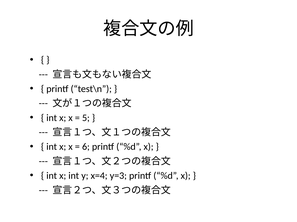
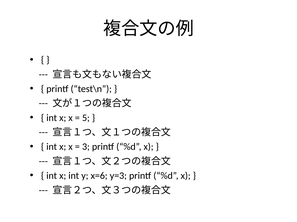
6: 6 -> 3 (86, 147)
x=4: x=4 -> x=6 (99, 176)
